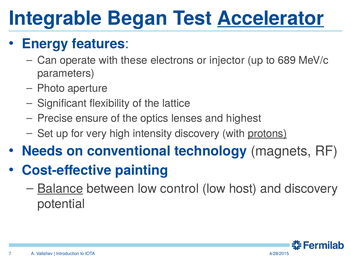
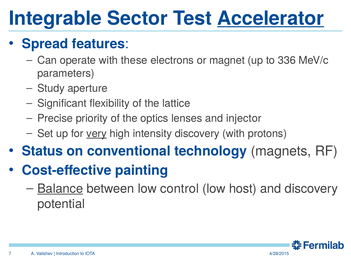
Began: Began -> Sector (137, 18)
Energy: Energy -> Spread (45, 44)
injector: injector -> magnet (227, 60)
689: 689 -> 336 (287, 60)
Photo: Photo -> Study (51, 88)
ensure: ensure -> priority (92, 118)
highest: highest -> injector (244, 118)
very underline: none -> present (97, 133)
protons underline: present -> none (267, 133)
Needs: Needs -> Status (42, 151)
